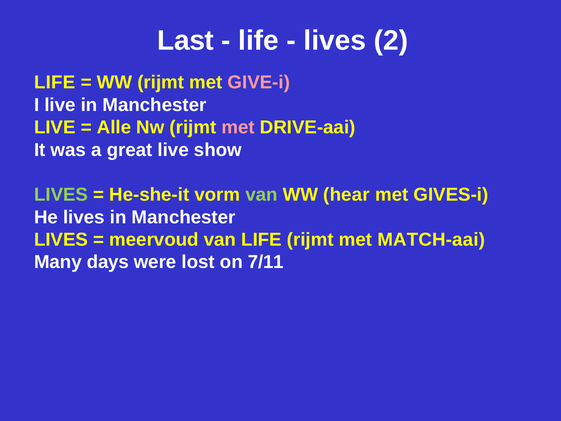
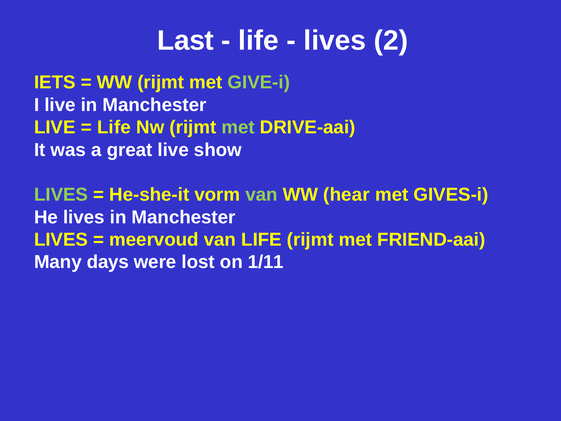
LIFE: LIFE -> IETS (55, 82)
GIVE-i colour: pink -> light green (259, 82)
Alle: Alle -> Life (114, 127)
met colour: pink -> light green (238, 127)
MATCH-aai: MATCH-aai -> FRIEND-aai (431, 240)
7/11: 7/11 -> 1/11 (266, 262)
